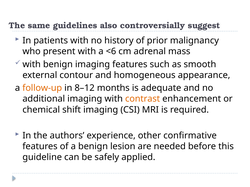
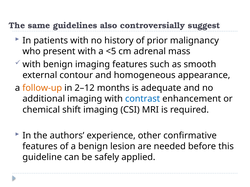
<6: <6 -> <5 (111, 51)
8–12: 8–12 -> 2–12 (85, 88)
contrast colour: orange -> blue (143, 99)
